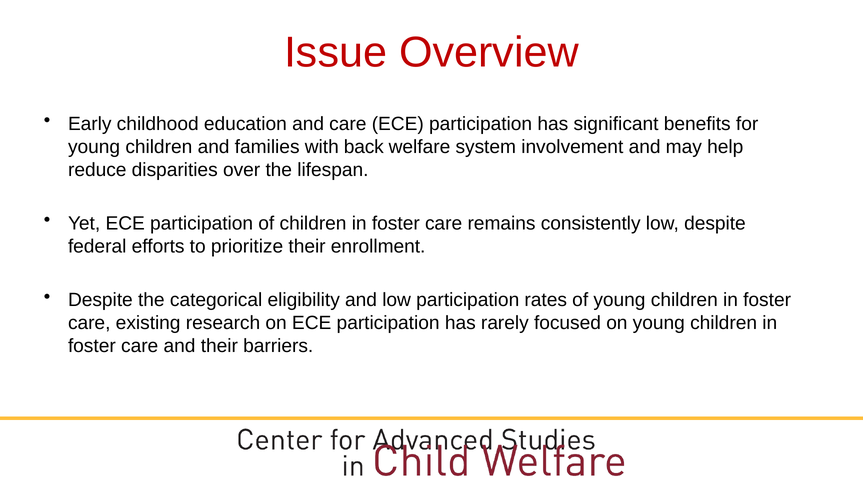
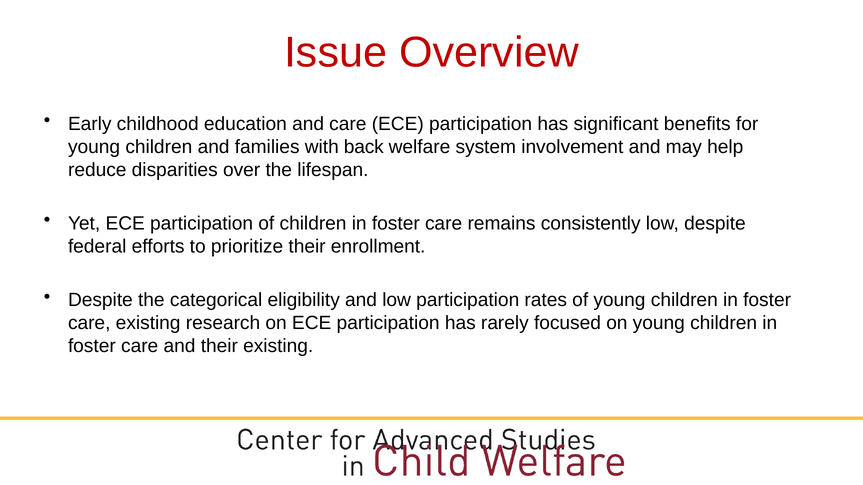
their barriers: barriers -> existing (278, 346)
